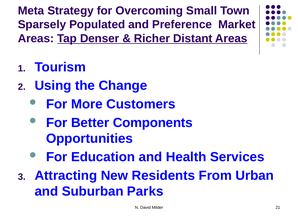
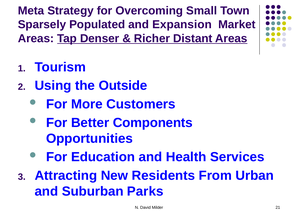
Preference: Preference -> Expansion (182, 25)
Change: Change -> Outside (123, 86)
